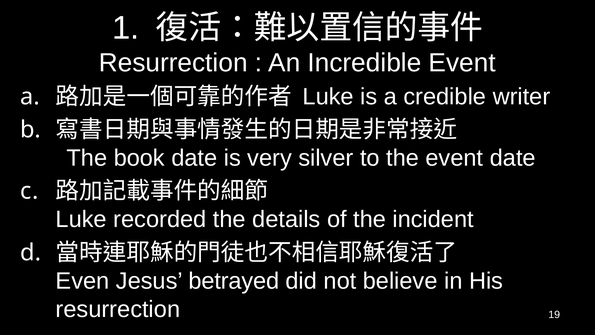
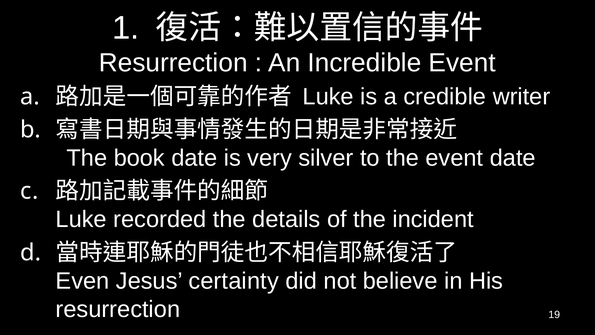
betrayed: betrayed -> certainty (234, 281)
